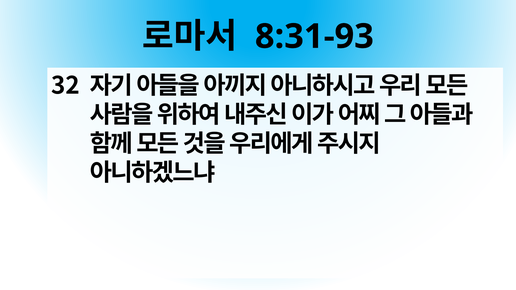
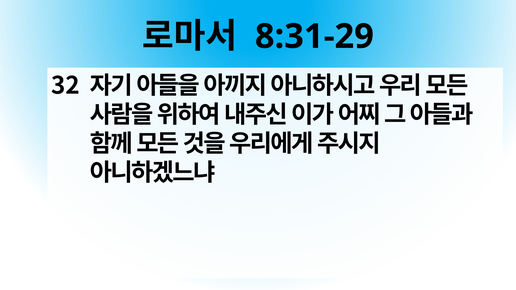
8:31-93: 8:31-93 -> 8:31-29 (314, 37)
